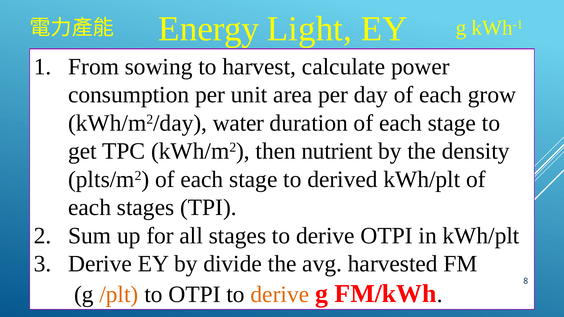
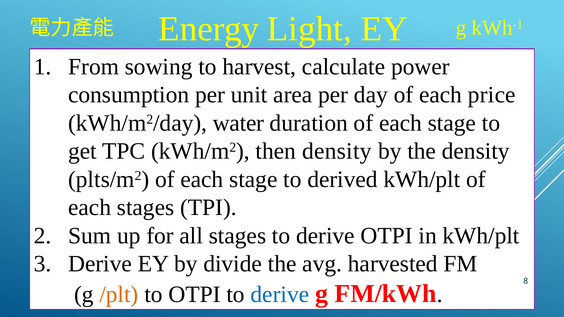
grow: grow -> price (492, 95)
then nutrient: nutrient -> density (337, 151)
derive colour: orange -> blue (280, 295)
